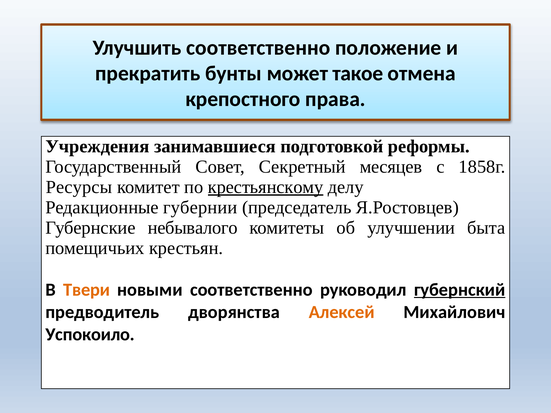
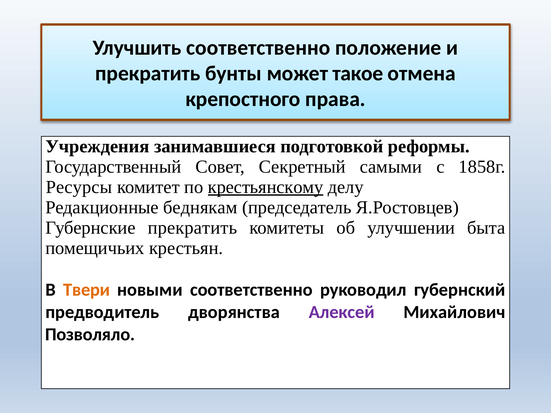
месяцев: месяцев -> самыми (391, 167)
губернии: губернии -> беднякам (200, 208)
Губернские небывалого: небывалого -> прекратить (192, 228)
губернский underline: present -> none (460, 290)
Алексей colour: orange -> purple (342, 312)
Успокоило: Успокоило -> Позволяло (90, 335)
